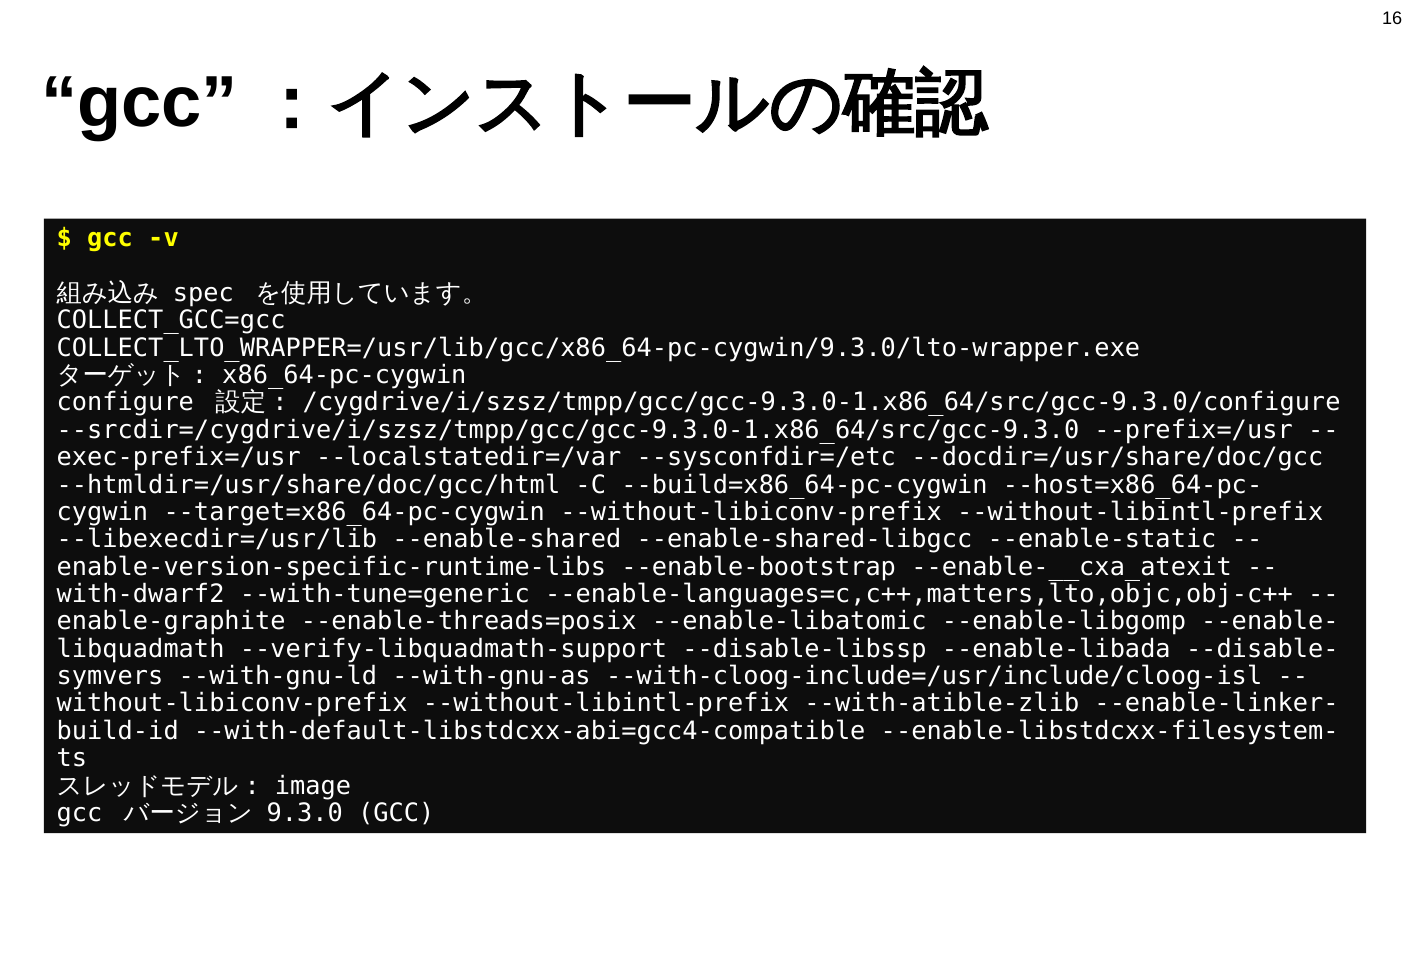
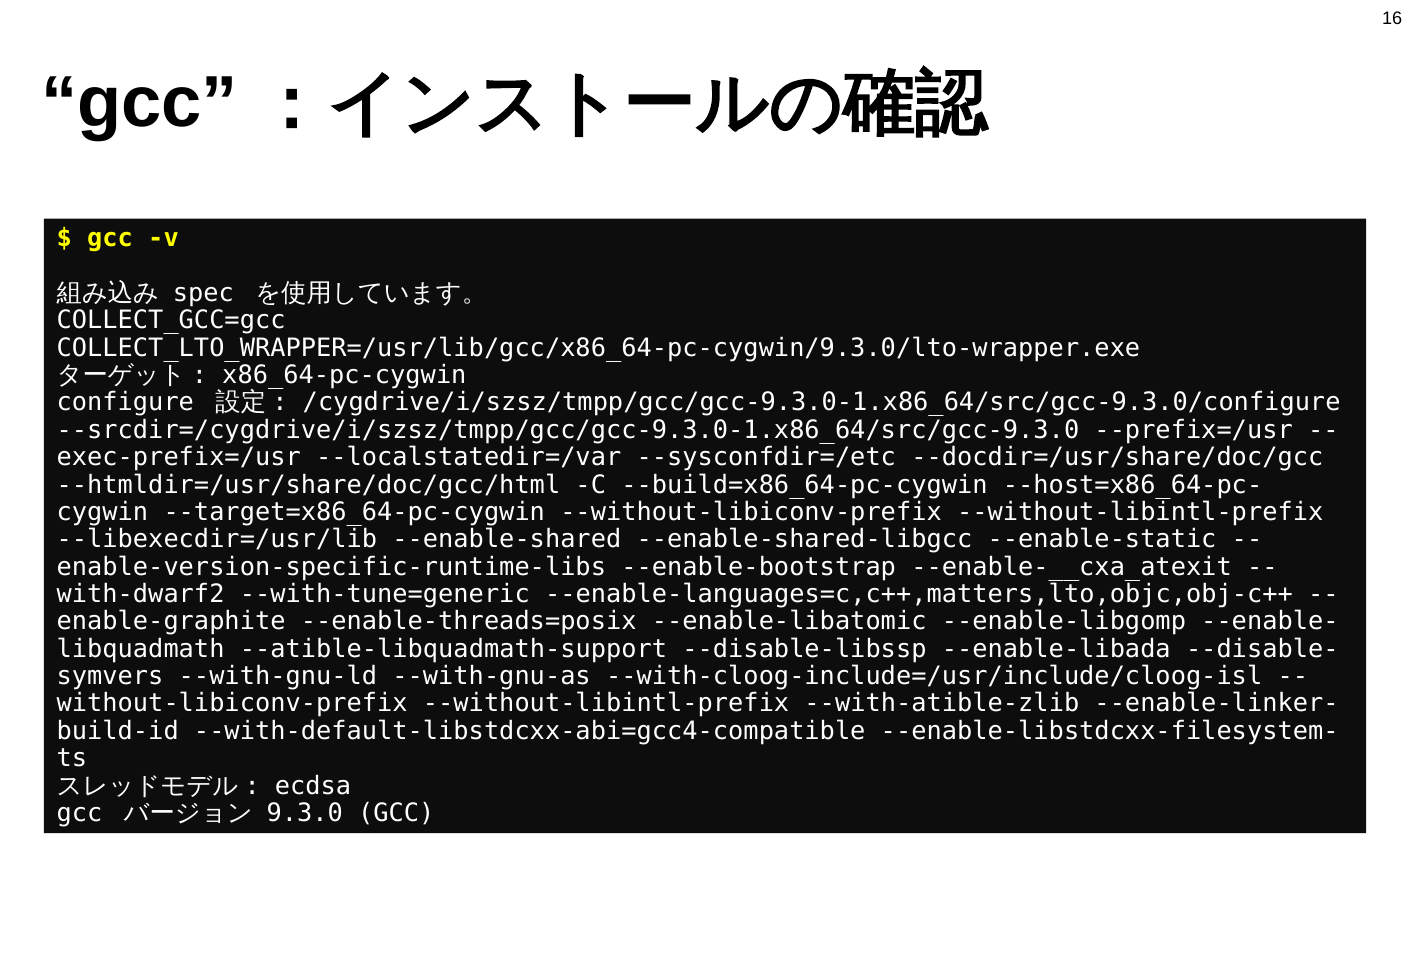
--verify-libquadmath-support: --verify-libquadmath-support -> --atible-libquadmath-support (453, 649)
image: image -> ecdsa (313, 786)
